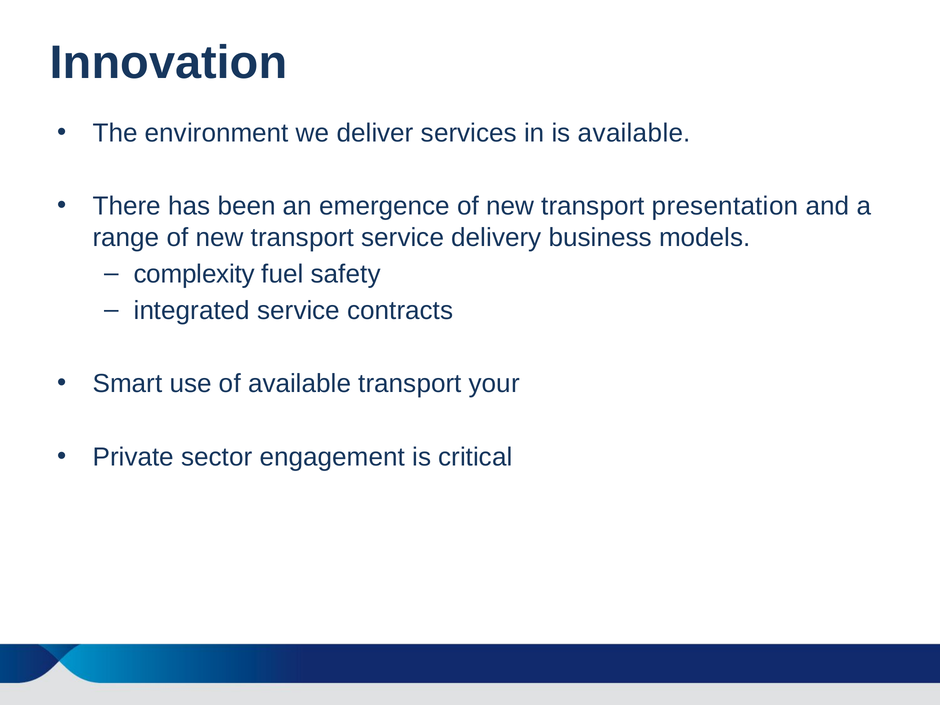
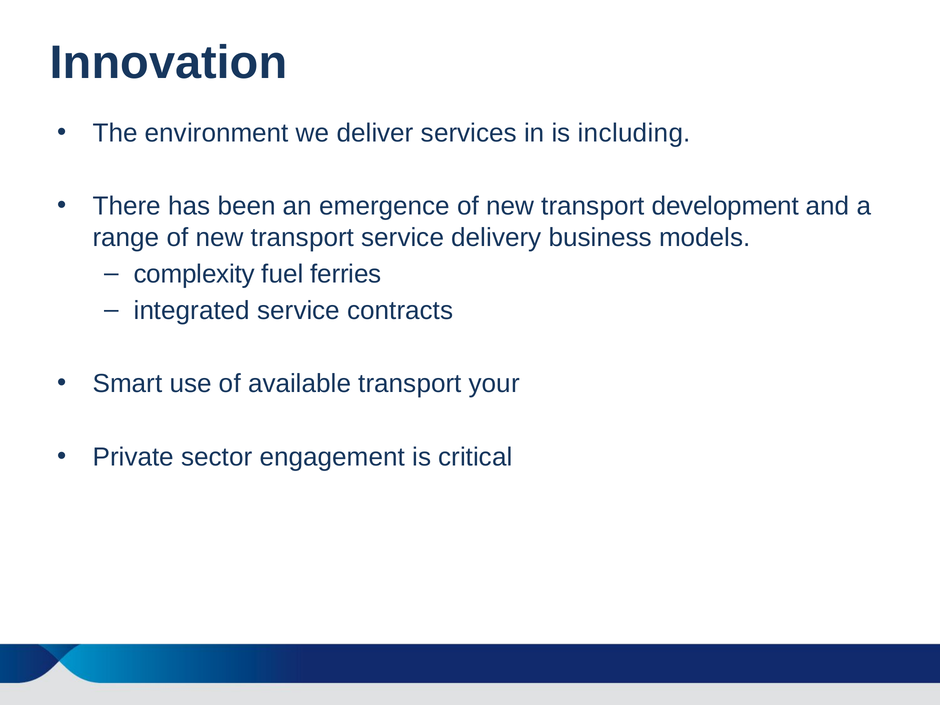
is available: available -> including (634, 133)
presentation: presentation -> development (725, 206)
safety: safety -> ferries (346, 274)
